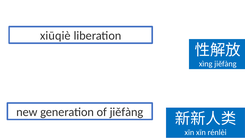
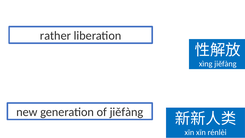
xiūqiè: xiūqiè -> rather (55, 36)
